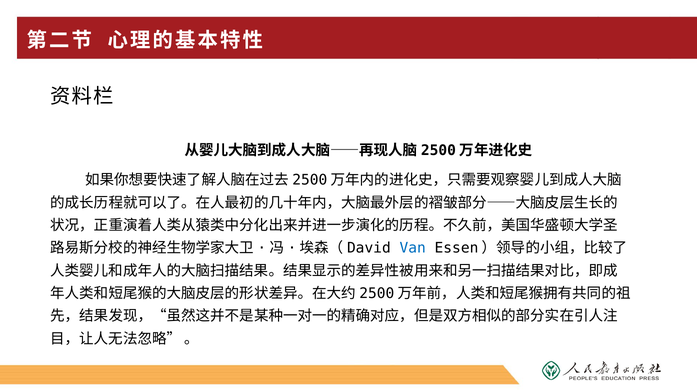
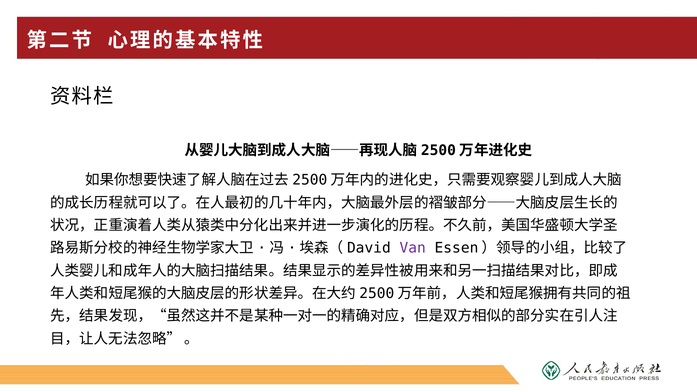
Van colour: blue -> purple (413, 248)
